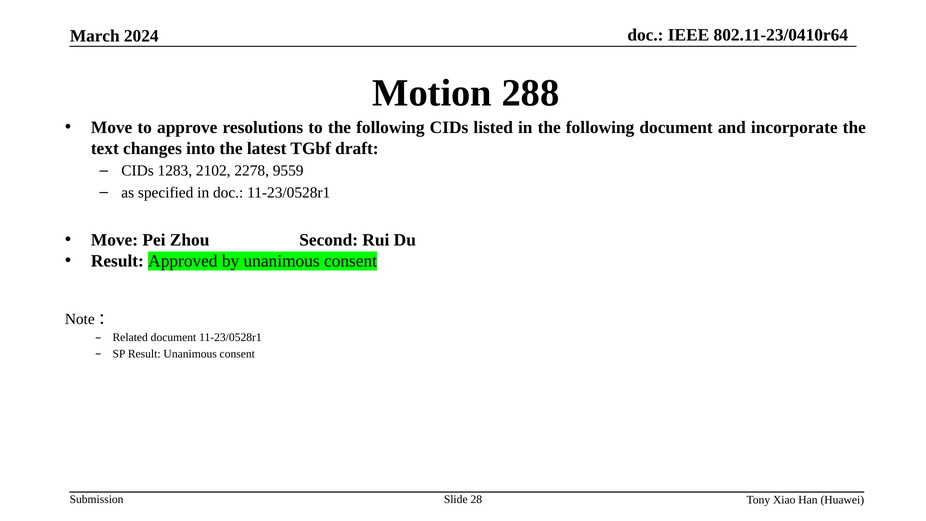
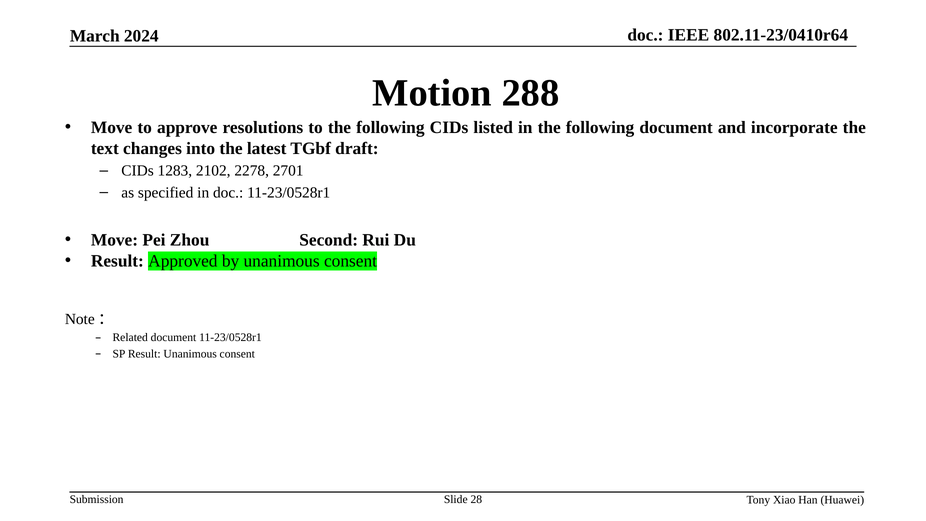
9559: 9559 -> 2701 (288, 171)
